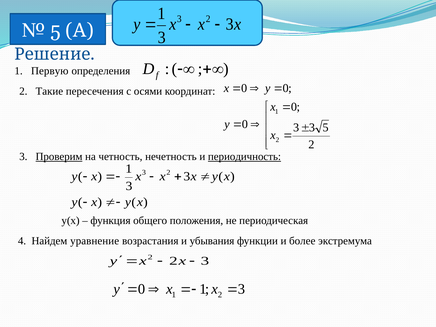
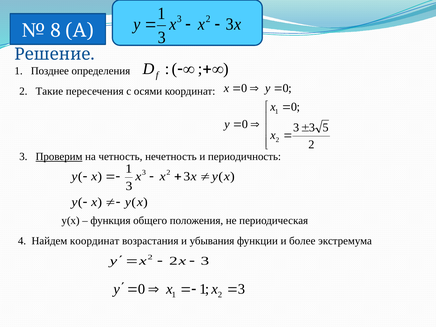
5: 5 -> 8 (56, 30)
Первую: Первую -> Позднее (50, 71)
периодичность underline: present -> none (245, 157)
Найдем уравнение: уравнение -> координат (95, 241)
